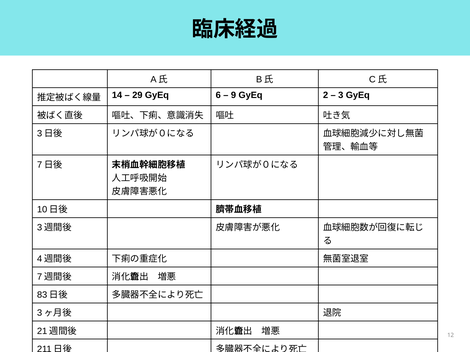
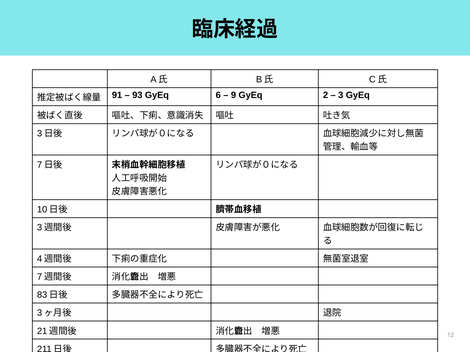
14: 14 -> 91 (117, 95)
29: 29 -> 93 (137, 95)
